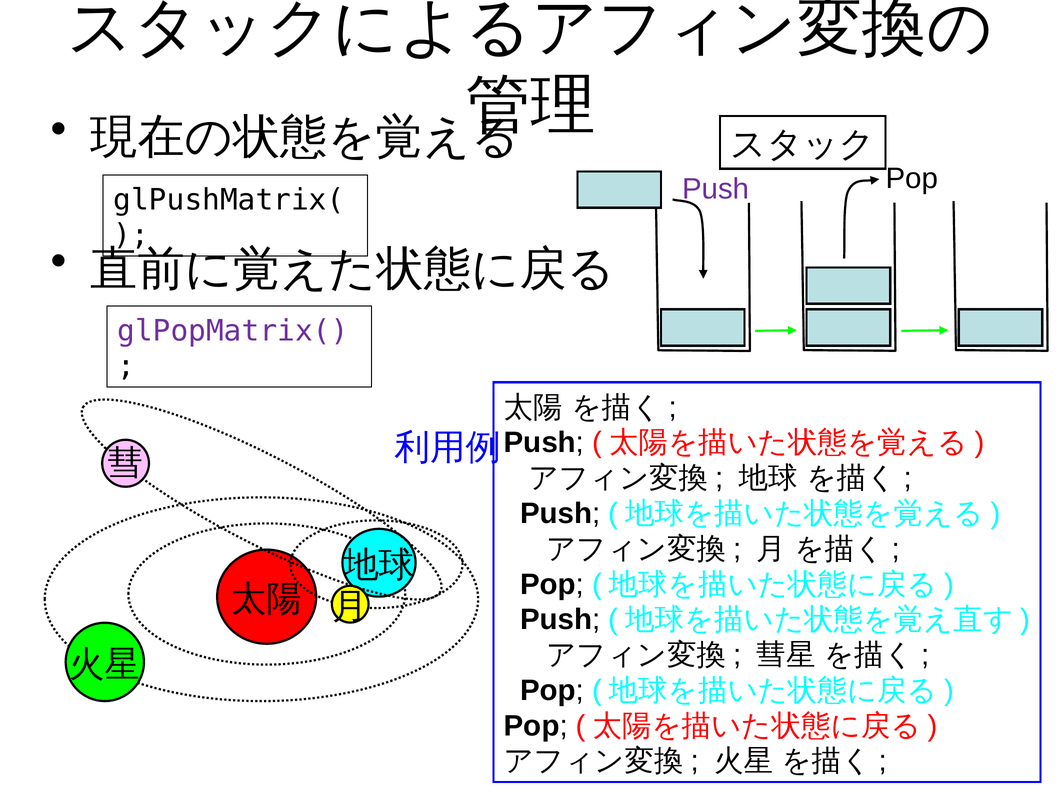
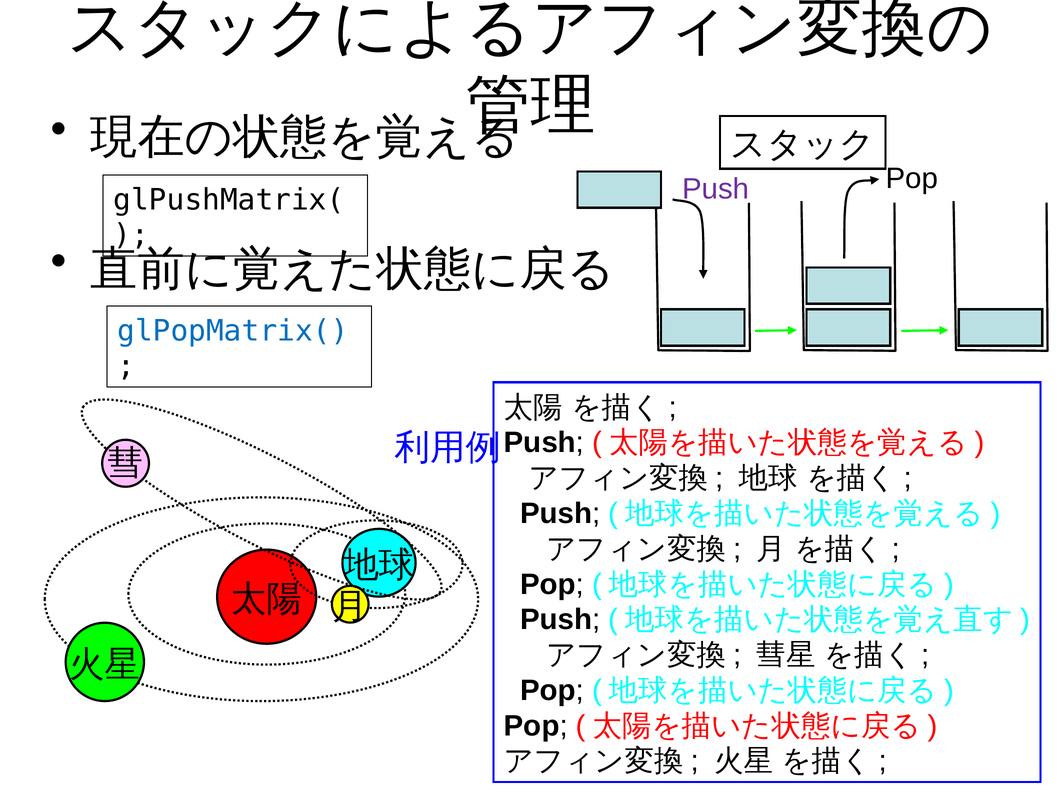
glPopMatrix( colour: purple -> blue (233, 331)
